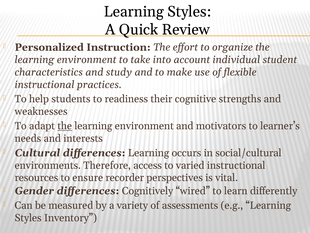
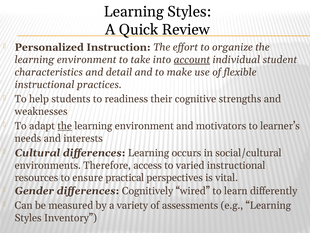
account underline: none -> present (192, 60)
study: study -> detail (119, 72)
recorder: recorder -> practical (125, 177)
